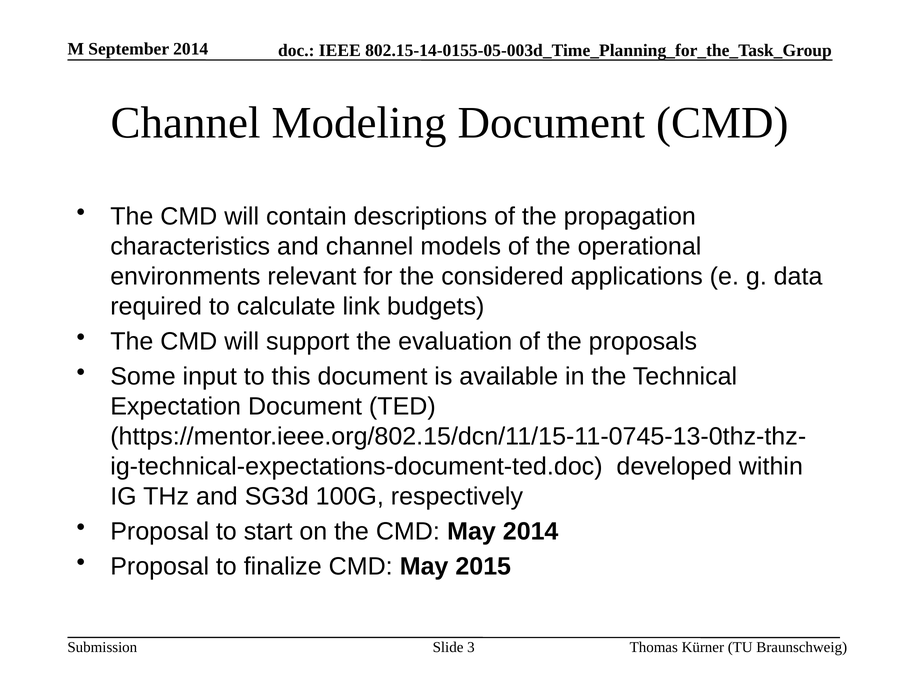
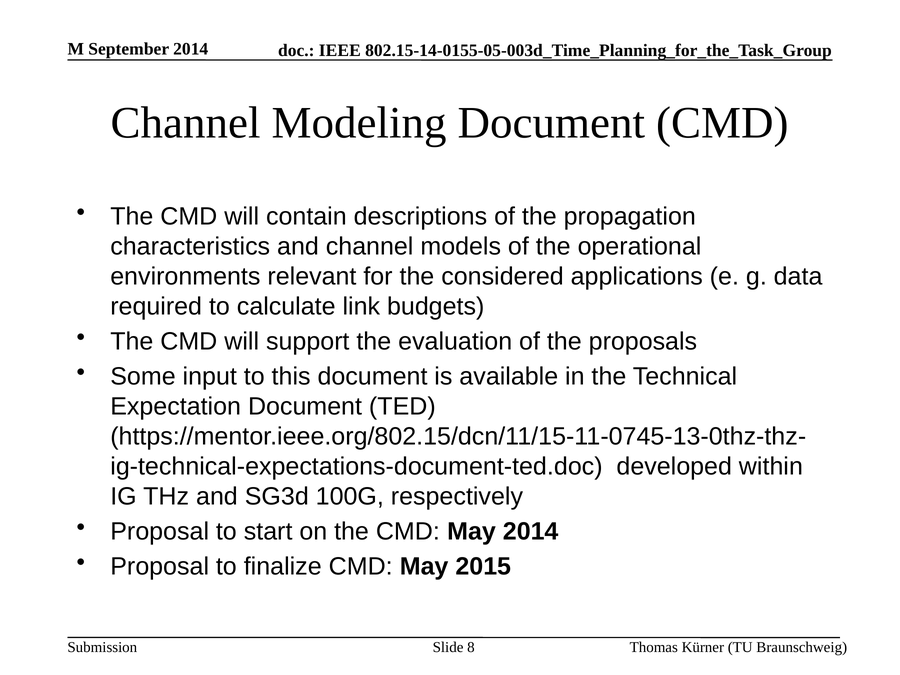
3: 3 -> 8 (471, 647)
